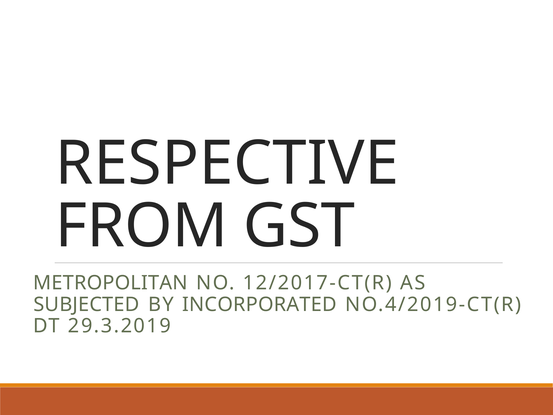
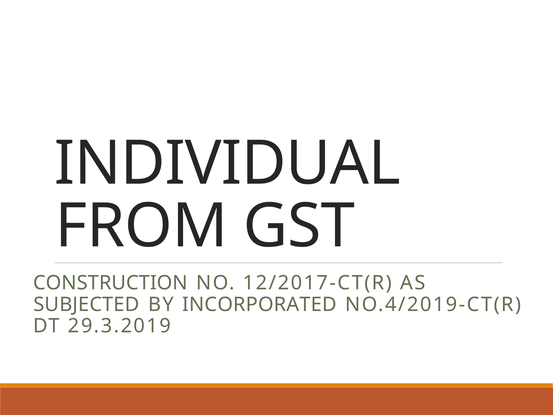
RESPECTIVE: RESPECTIVE -> INDIVIDUAL (228, 163)
METROPOLITAN: METROPOLITAN -> CONSTRUCTION (111, 283)
